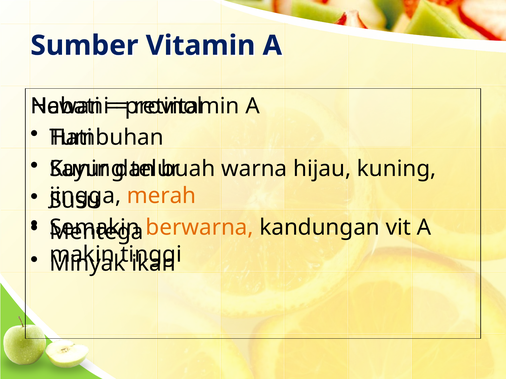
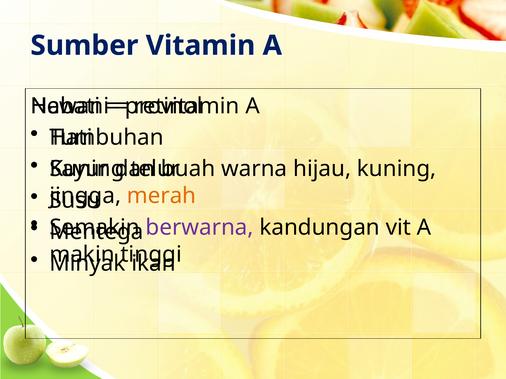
berwarna colour: orange -> purple (200, 228)
